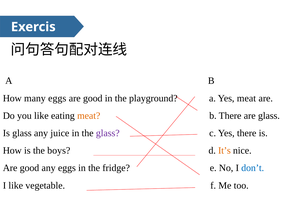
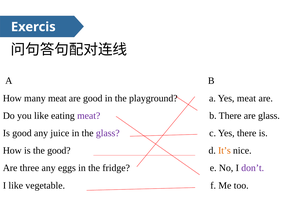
many eggs: eggs -> meat (57, 98)
meat colour: orange -> purple (89, 116)
Is glass: glass -> good (22, 133)
the boys: boys -> good (59, 151)
good: good -> three (29, 168)
don’t colour: blue -> purple (253, 168)
